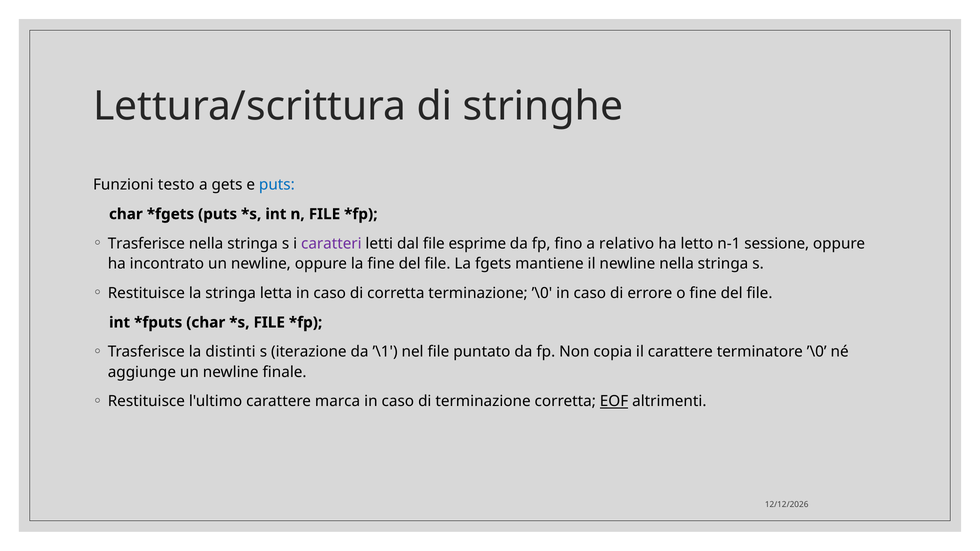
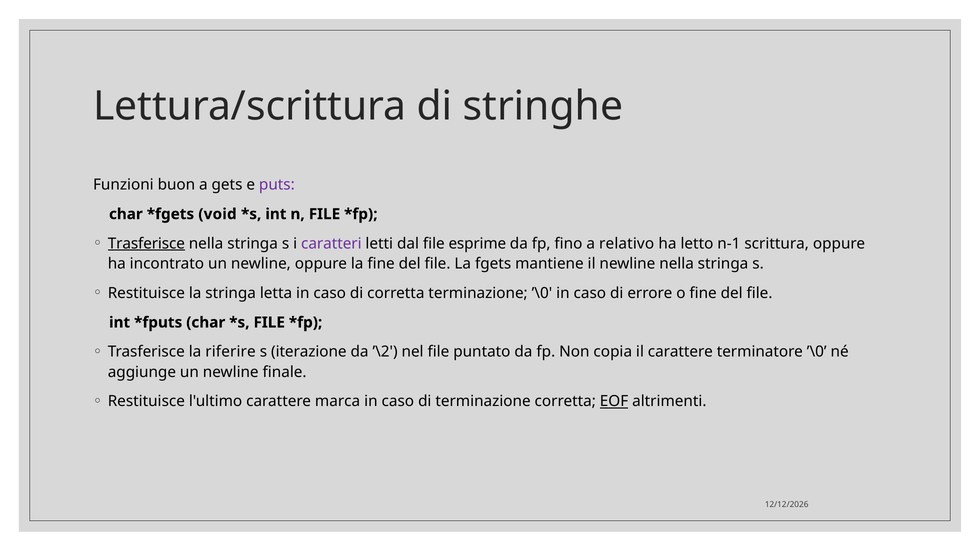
testo: testo -> buon (176, 185)
puts colour: blue -> purple (277, 185)
puts: puts -> void (217, 214)
Trasferisce underline: none -> present (146, 244)
sessione: sessione -> scrittura (777, 244)
distinti: distinti -> riferire (230, 352)
’\1: ’\1 -> ’\2 (385, 352)
